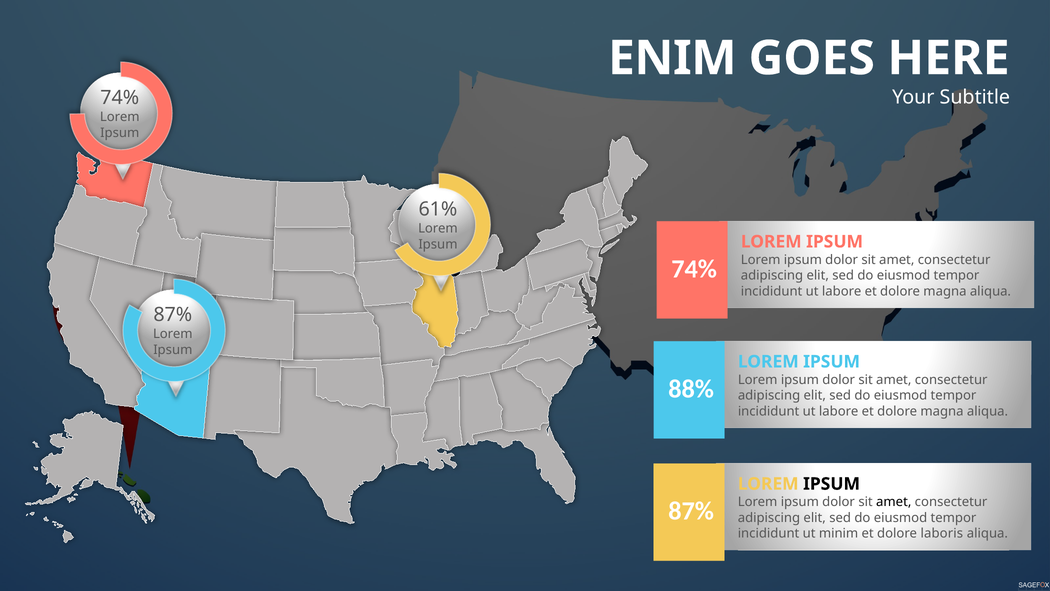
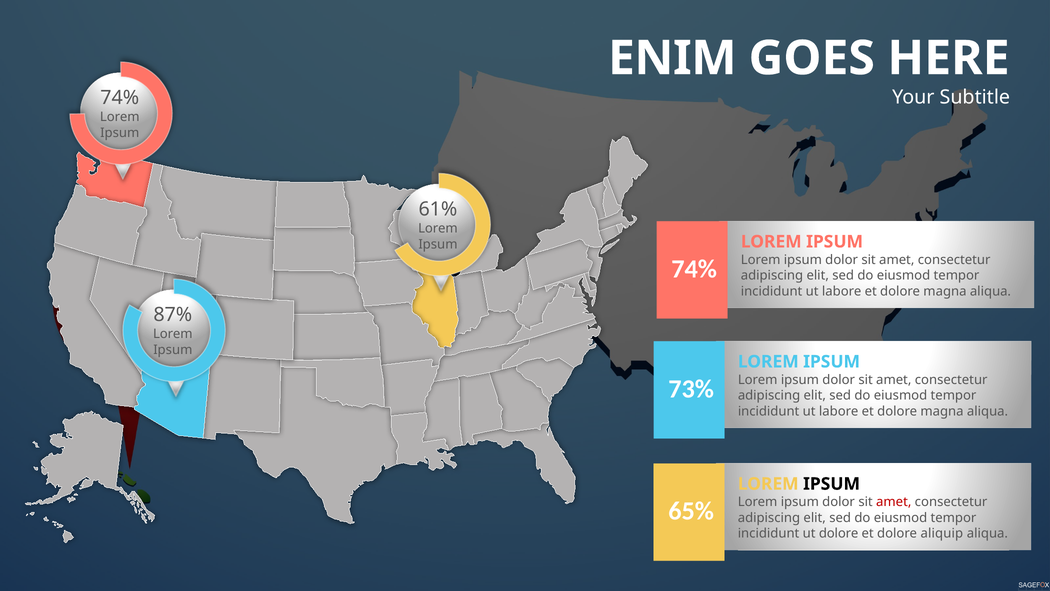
88%: 88% -> 73% (691, 389)
amet colour: black -> red (894, 502)
87%: 87% -> 65% (691, 511)
ut minim: minim -> dolore (839, 533)
laboris: laboris -> aliquip (942, 533)
